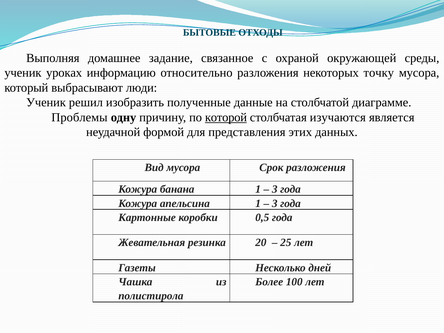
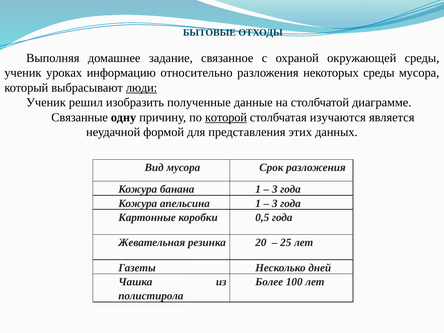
некоторых точку: точку -> среды (379, 73)
люди underline: none -> present (142, 88)
Проблемы: Проблемы -> Связанные (80, 117)
